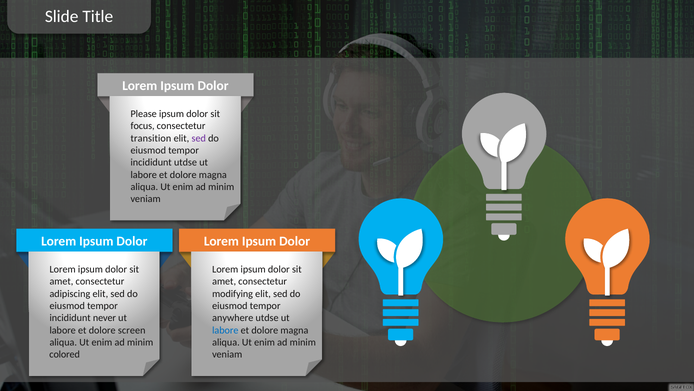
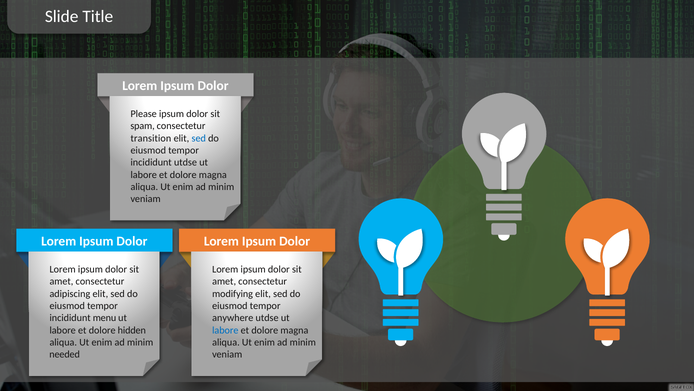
focus: focus -> spam (143, 126)
sed colour: purple -> blue (199, 138)
never: never -> menu (104, 318)
screen: screen -> hidden (132, 330)
colored: colored -> needed (65, 354)
